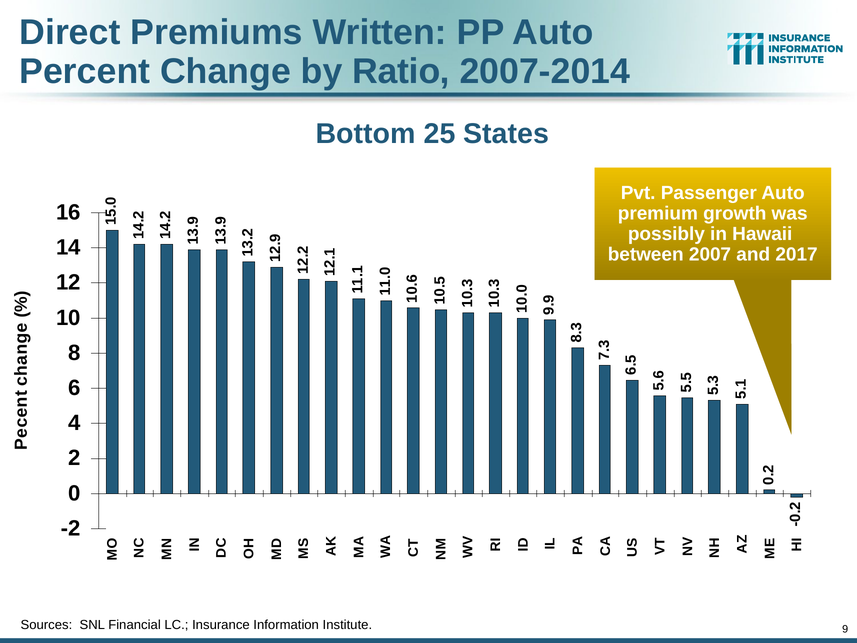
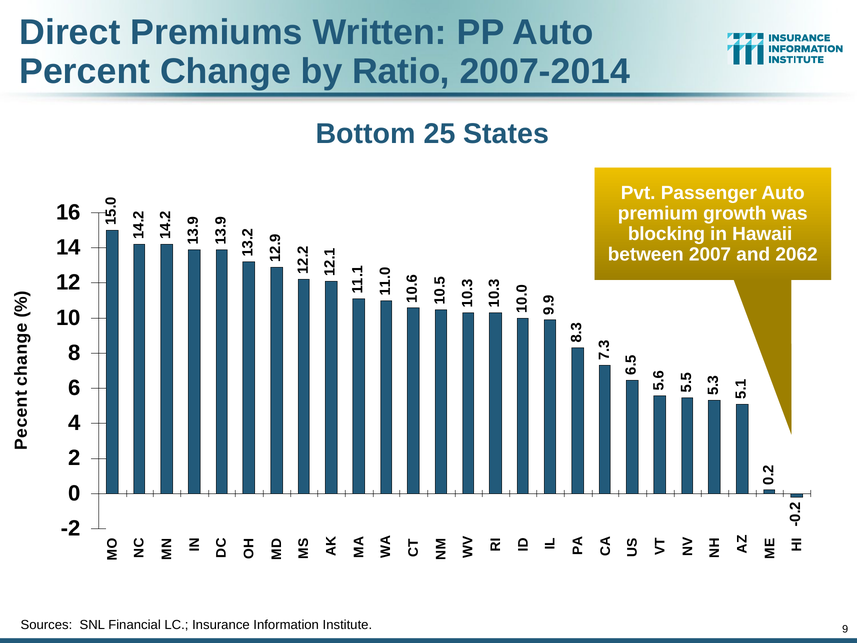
possibly: possibly -> blocking (666, 234)
2017: 2017 -> 2062 (797, 254)
